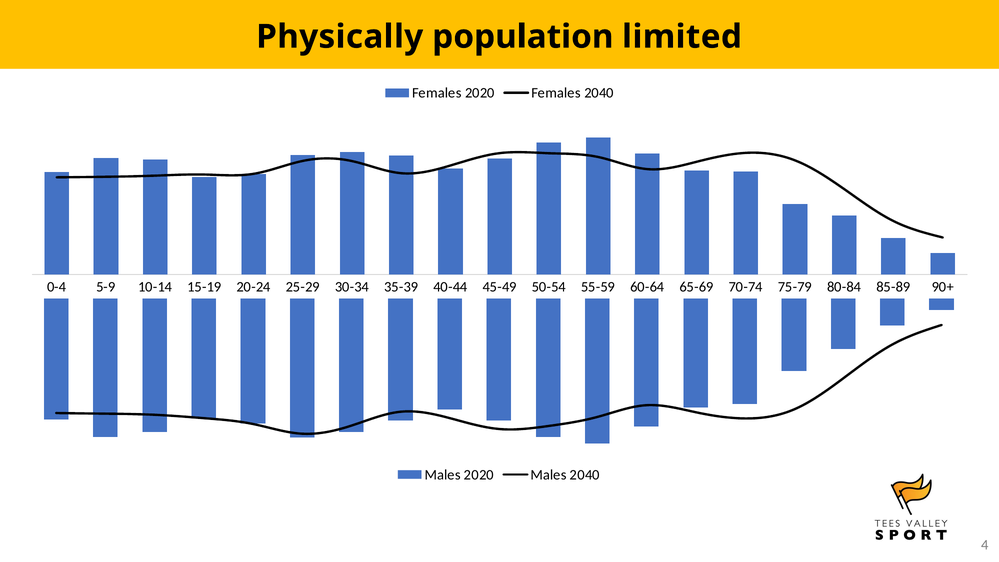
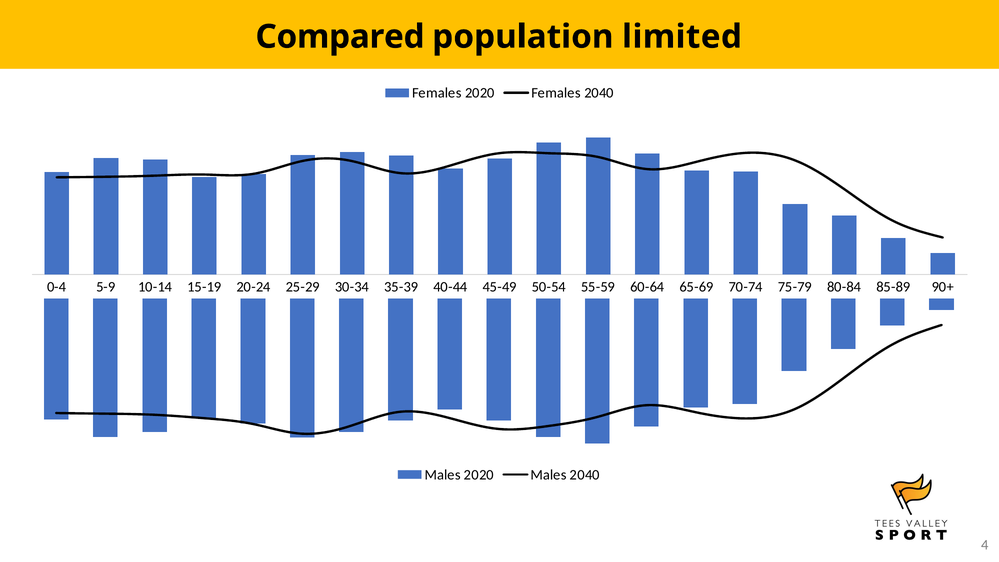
Physically: Physically -> Compared (340, 37)
